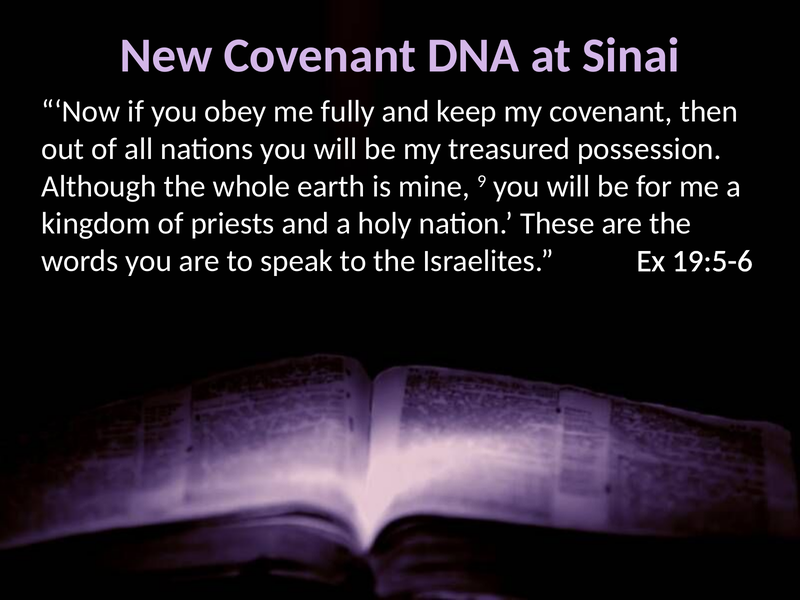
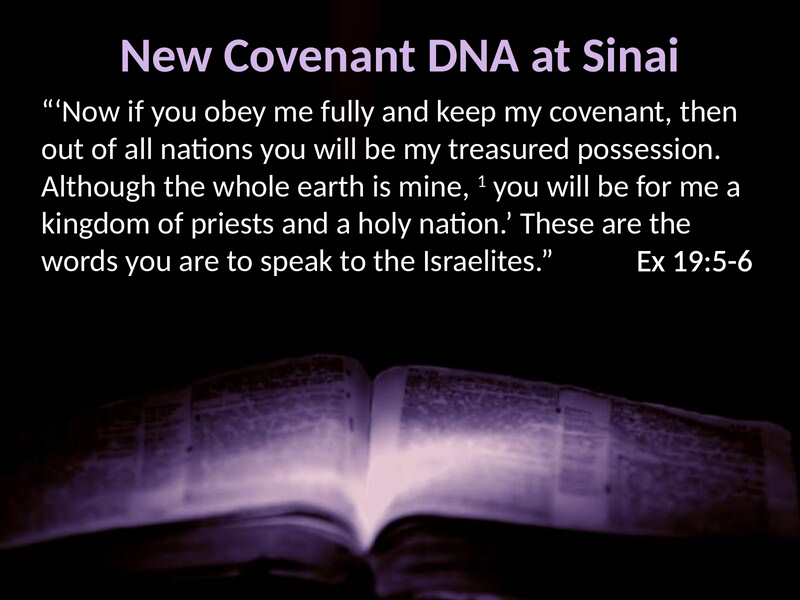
9: 9 -> 1 (482, 181)
